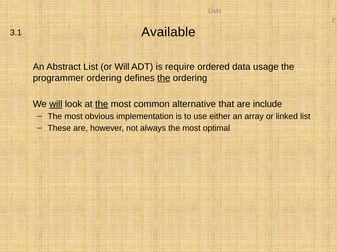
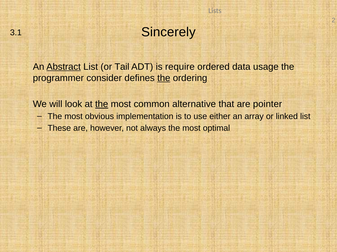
Available: Available -> Sincerely (168, 32)
Abstract underline: none -> present (64, 67)
or Will: Will -> Tail (122, 67)
programmer ordering: ordering -> consider (104, 78)
will underline: present -> none (56, 104)
include: include -> pointer (268, 104)
